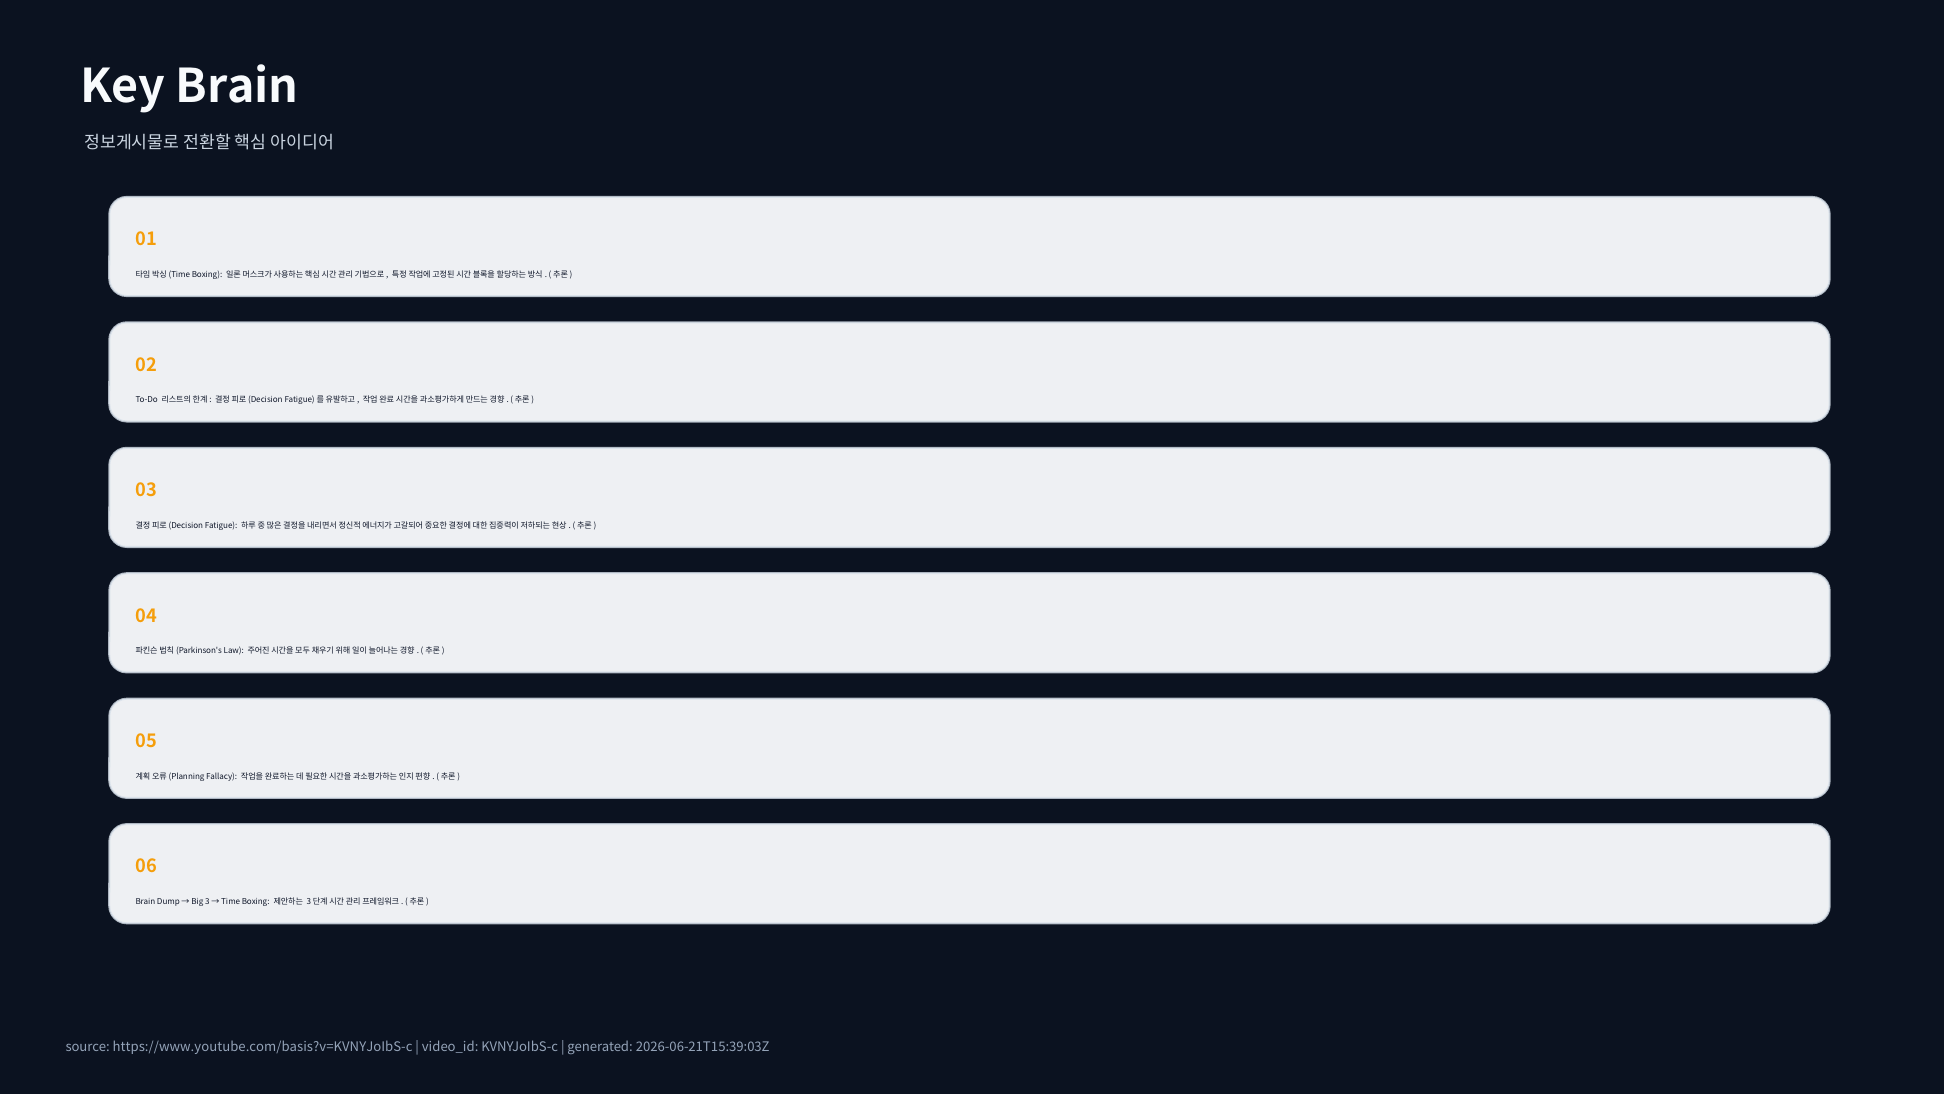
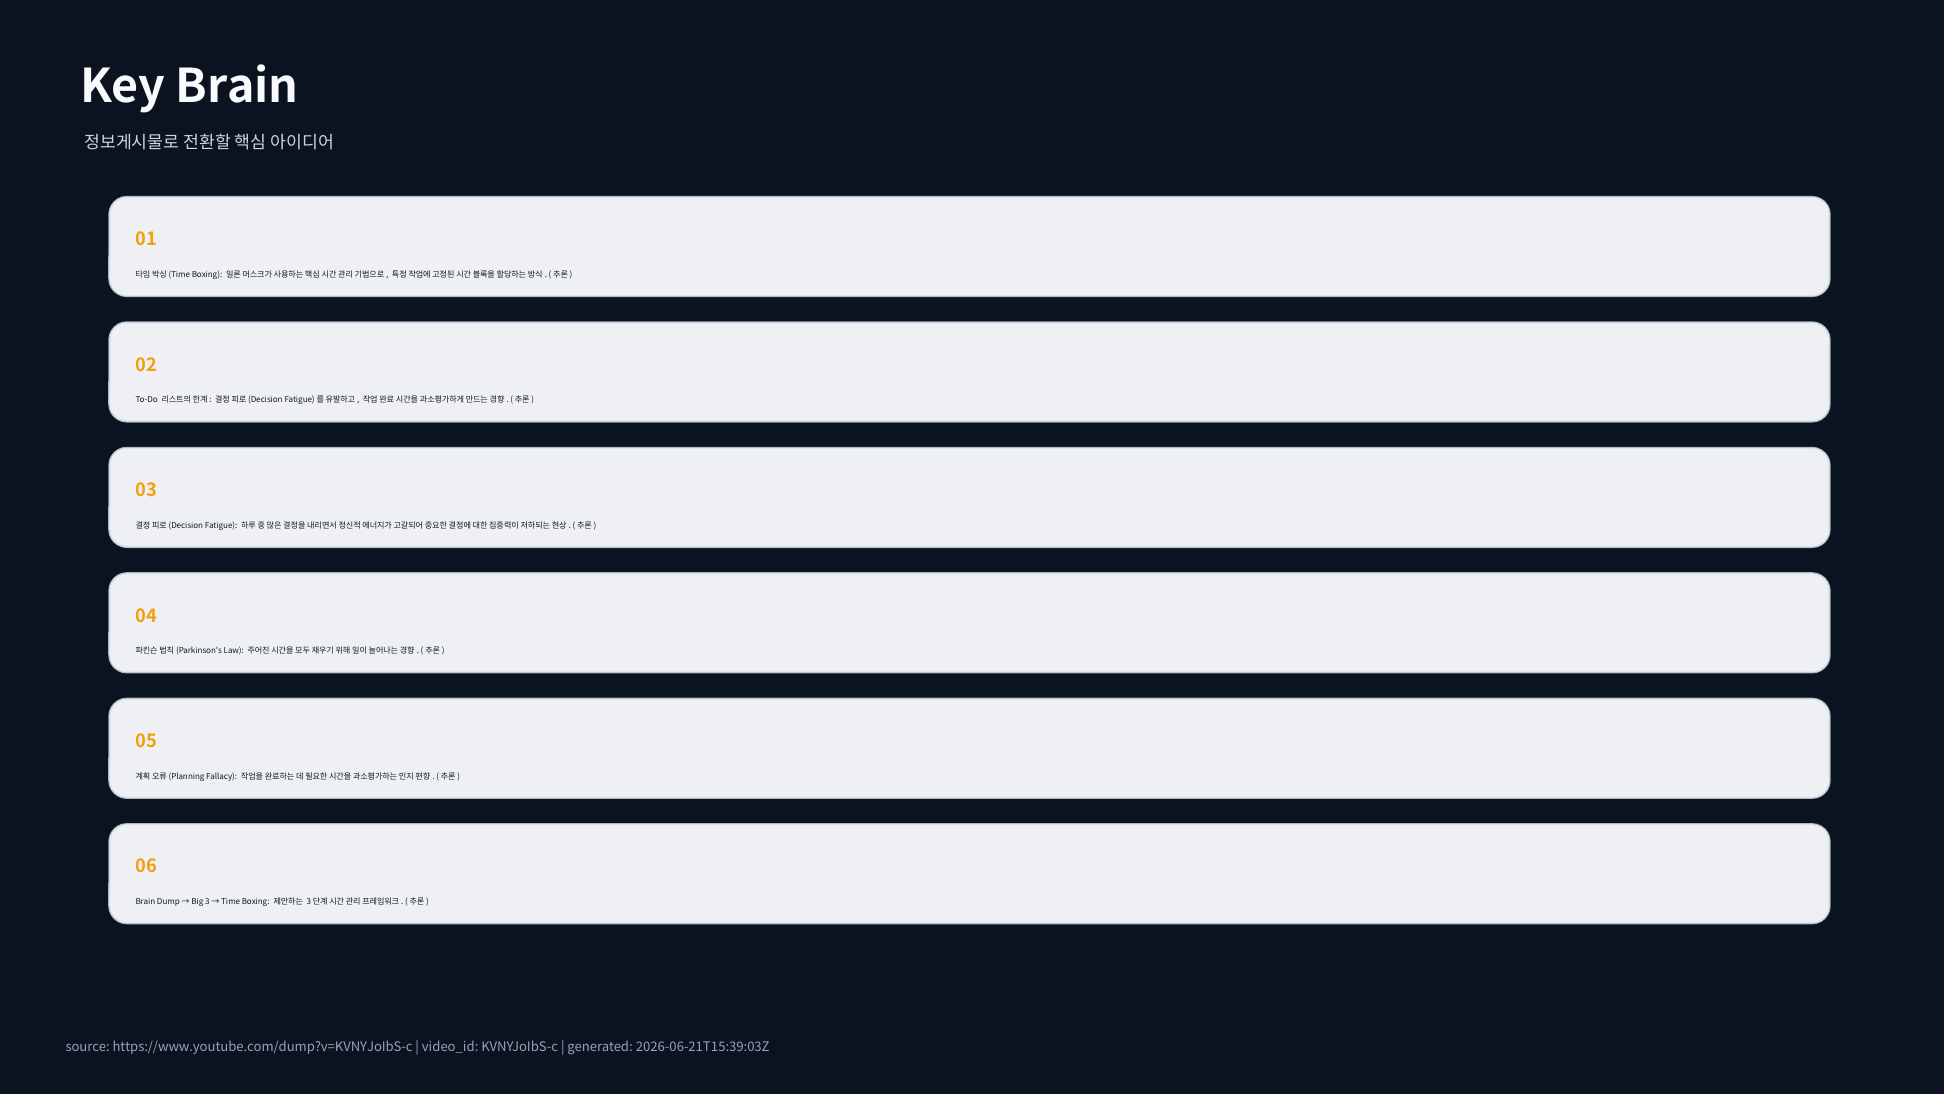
https://www.youtube.com/basis?v=KVNYJoIbS-c: https://www.youtube.com/basis?v=KVNYJoIbS-c -> https://www.youtube.com/dump?v=KVNYJoIbS-c (263, 1047)
